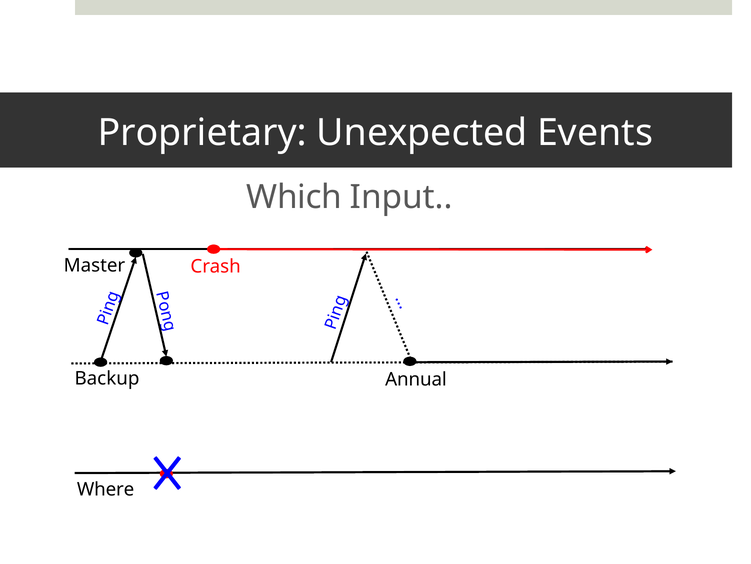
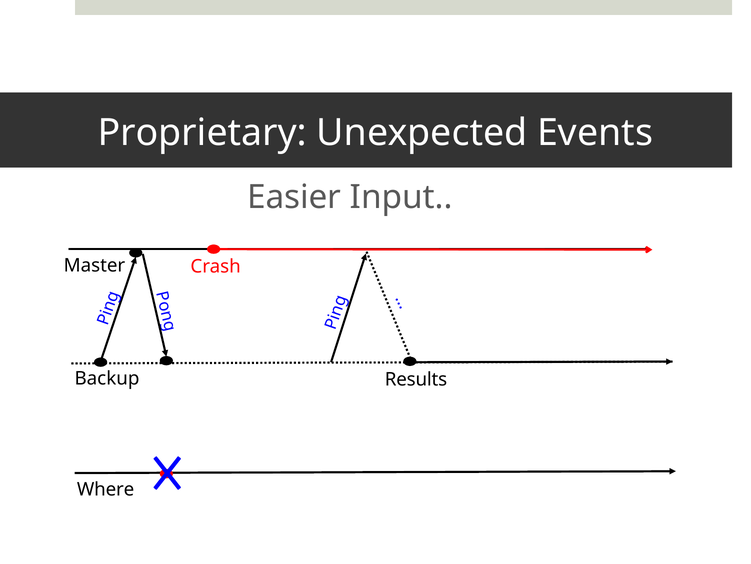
Which: Which -> Easier (294, 197)
Annual: Annual -> Results (416, 379)
